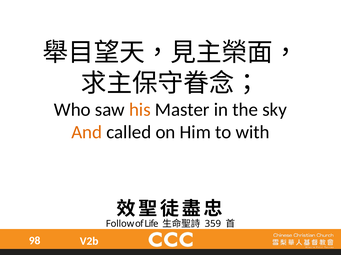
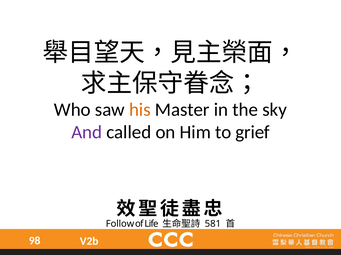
And colour: orange -> purple (87, 133)
with: with -> grief (253, 133)
359: 359 -> 581 (213, 225)
